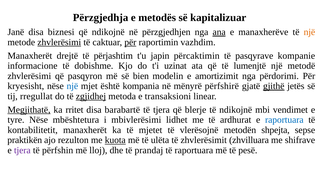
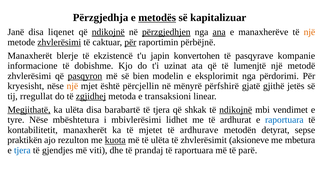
metodës underline: none -> present (157, 18)
biznesi: biznesi -> liqenet (61, 32)
ndikojnë underline: none -> present (108, 32)
përzgjedhjen underline: none -> present (166, 32)
vazhdim: vazhdim -> përbëjnë (198, 42)
drejtë: drejtë -> blerje (67, 56)
përjashtim: përjashtim -> ekzistencë (113, 56)
përcaktimin: përcaktimin -> konvertohen (197, 56)
pasqyron underline: none -> present (85, 76)
amortizimit: amortizimit -> eksplorimit (217, 76)
një colour: blue -> orange (72, 86)
kompania: kompania -> përcjellin (141, 86)
gjithë underline: present -> none (274, 86)
ka rritet: rritet -> ulëta (74, 110)
blerje: blerje -> shkak (196, 110)
ndikojnë underline: none -> present (236, 110)
vlerësojnë: vlerësojnë -> ardhurave (199, 130)
shpejta: shpejta -> detyrat (276, 130)
zhvilluara: zhvilluara -> aksioneve (249, 140)
shifrave: shifrave -> mbetura (300, 140)
tjera colour: purple -> blue (22, 150)
përfshin: përfshin -> gjendjes (58, 150)
lloj: lloj -> viti (98, 150)
pesë: pesë -> parë (248, 150)
